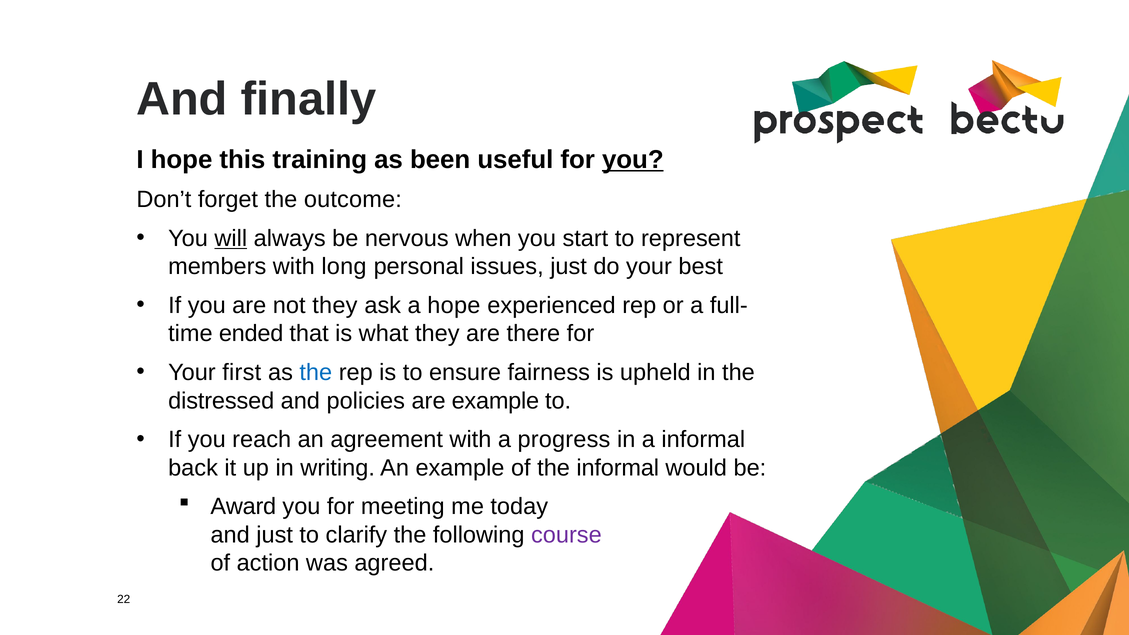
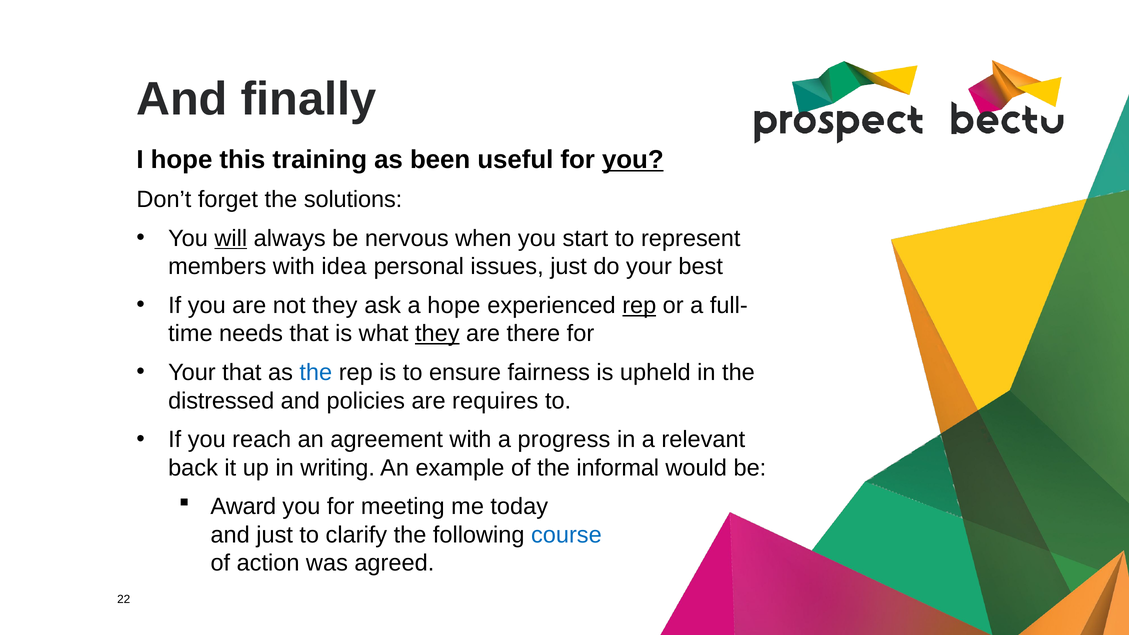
outcome: outcome -> solutions (353, 200)
long: long -> idea (344, 267)
rep underline: none -> present (639, 305)
ended: ended -> needs (251, 334)
they underline: none -> present (437, 334)
Your first: first -> that (242, 373)
are example: example -> requires (495, 401)
a informal: informal -> relevant (703, 440)
course colour: purple -> blue (566, 535)
